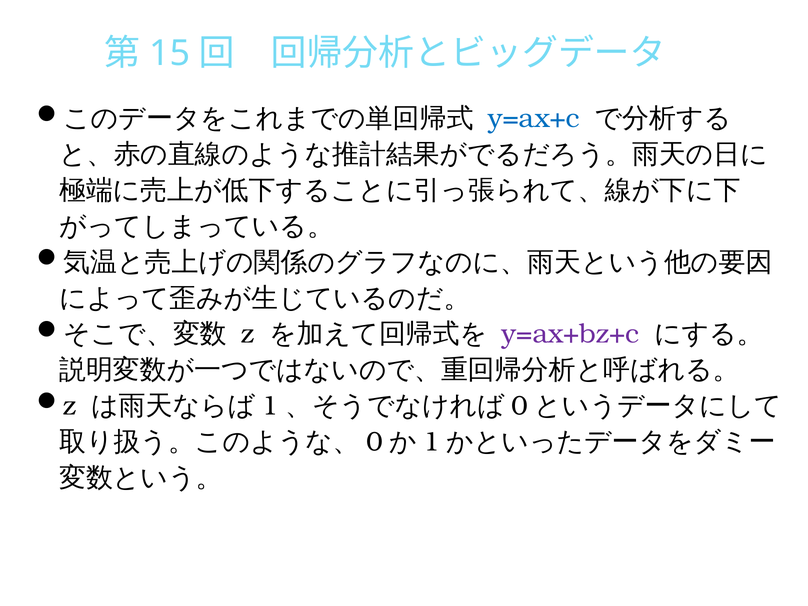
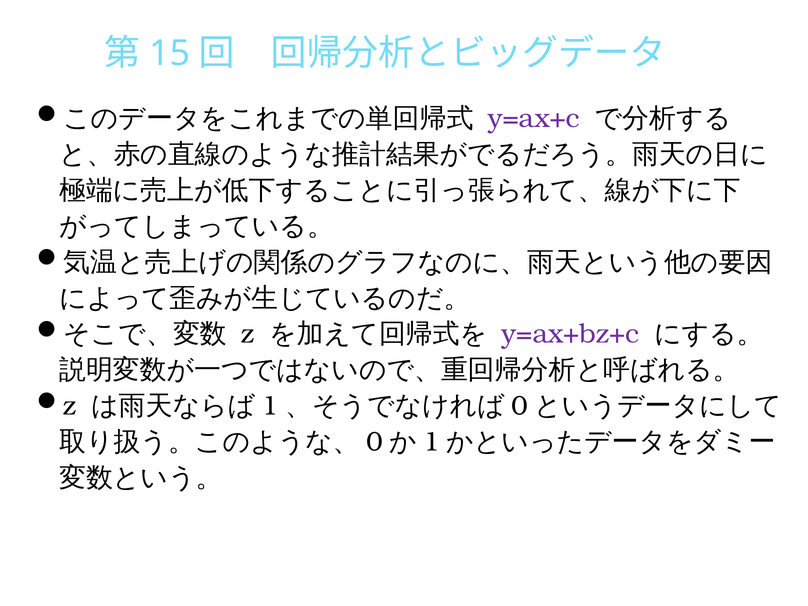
y=ax+c colour: blue -> purple (534, 119)
